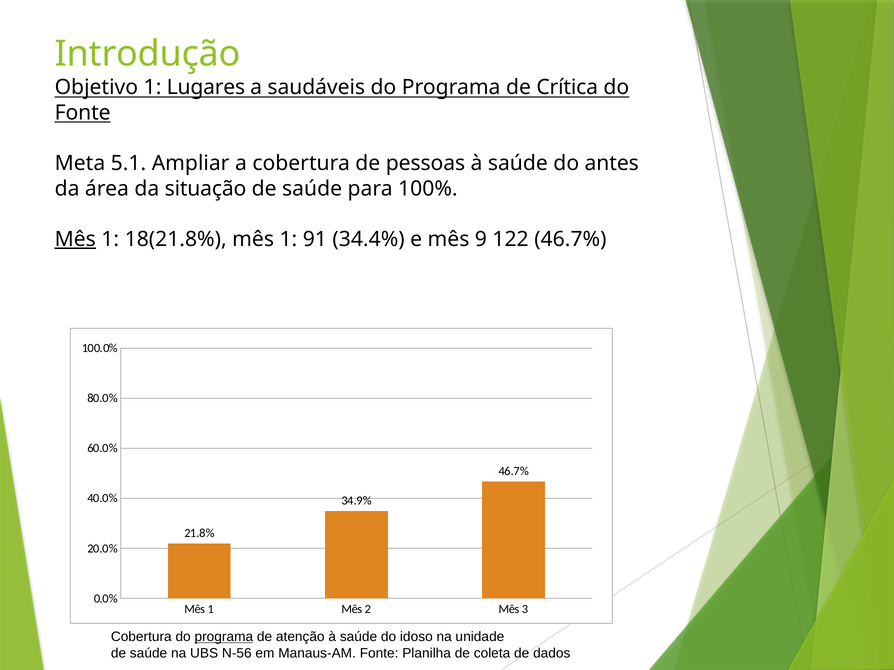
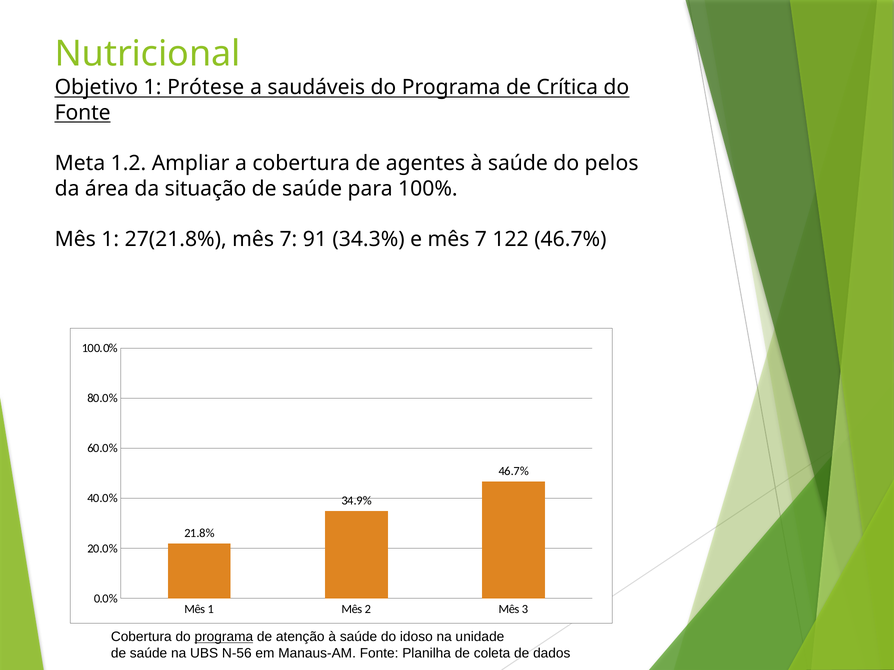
Introdução: Introdução -> Nutricional (148, 54)
Lugares: Lugares -> Prótese (206, 87)
5.1: 5.1 -> 1.2 (128, 163)
pessoas: pessoas -> agentes (425, 163)
antes: antes -> pelos (612, 163)
Mês underline: present -> none (75, 239)
18(21.8%: 18(21.8% -> 27(21.8% (176, 239)
1: 1 -> 7 (288, 239)
34.4%: 34.4% -> 34.3% (369, 239)
e mês 9: 9 -> 7 (481, 239)
